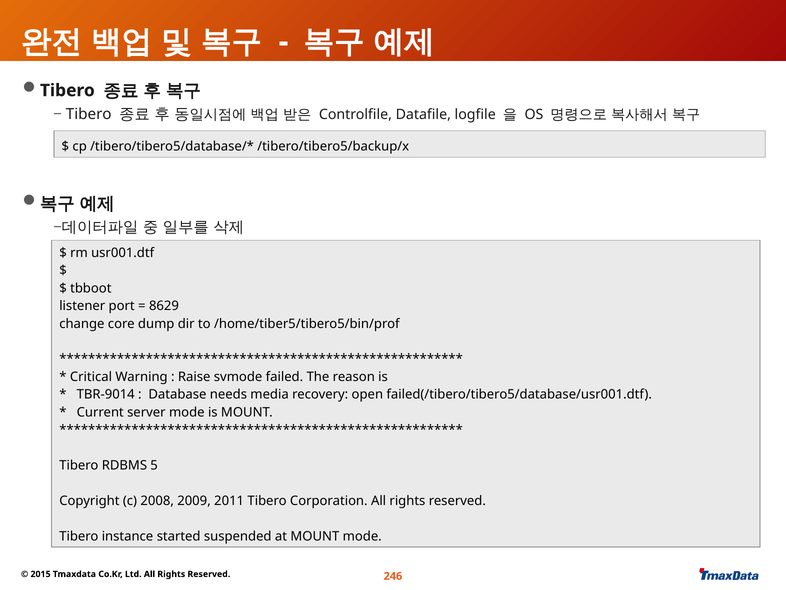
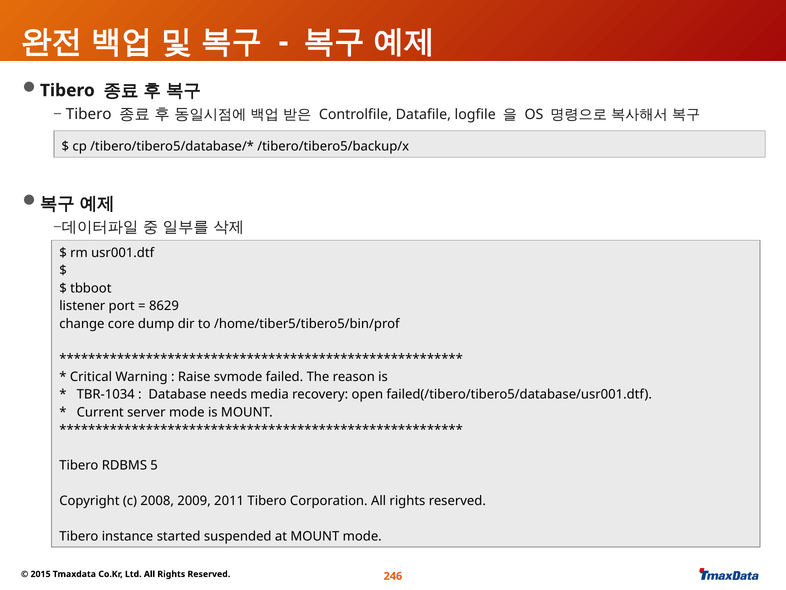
TBR-9014: TBR-9014 -> TBR-1034 (106, 394)
